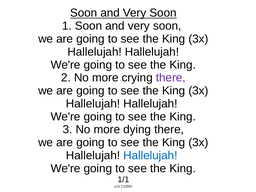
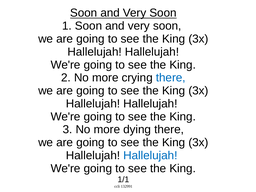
there colour: purple -> blue (171, 78)
